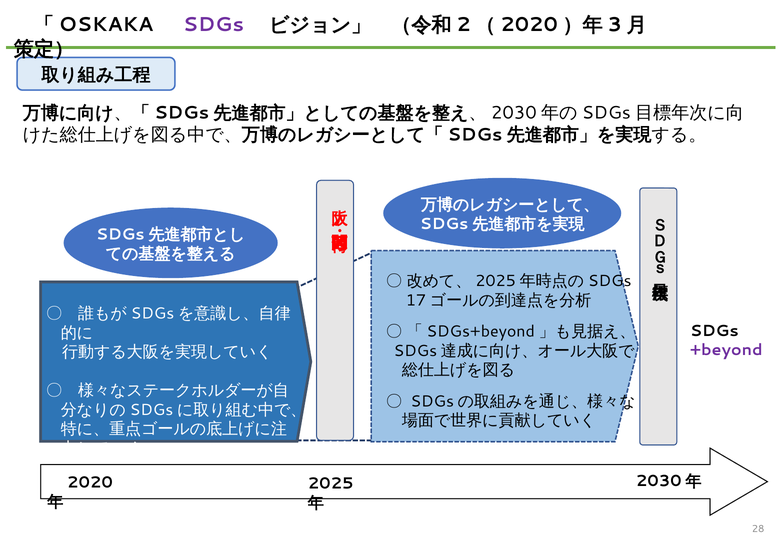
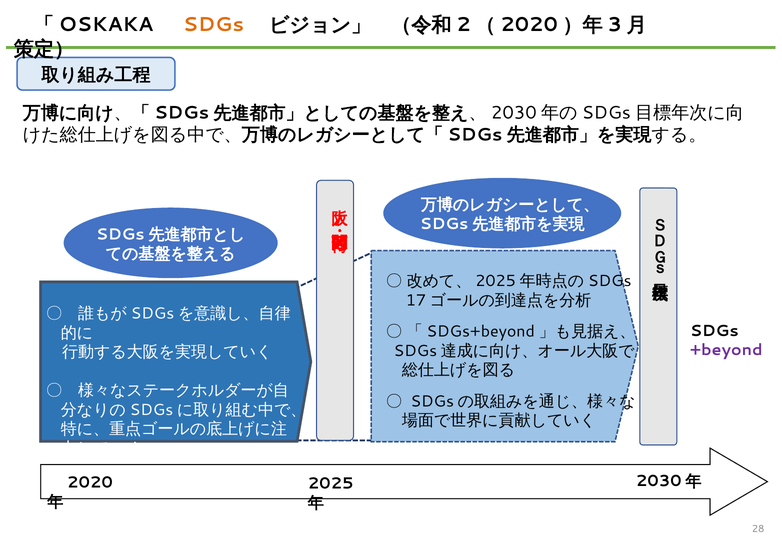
SDGs colour: purple -> orange (213, 25)
